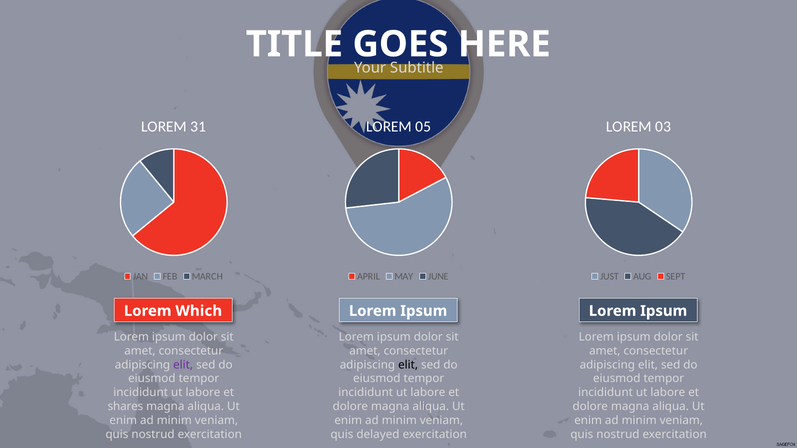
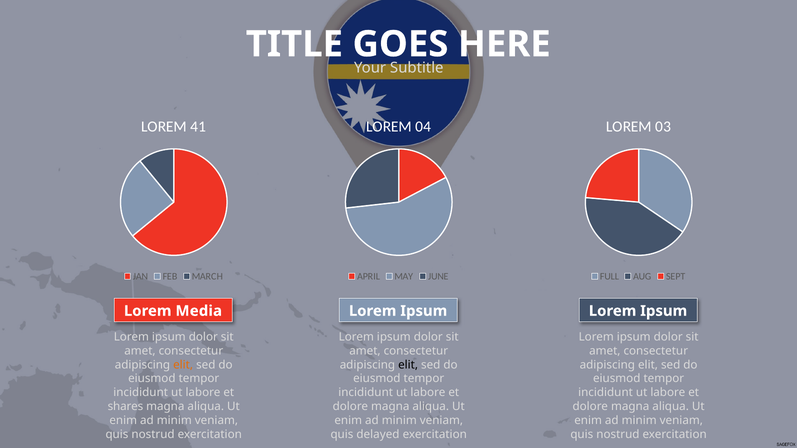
31: 31 -> 41 (198, 127)
05: 05 -> 04 (423, 127)
JUST: JUST -> FULL (609, 277)
Which: Which -> Media (199, 311)
elit colour: purple -> orange (183, 365)
